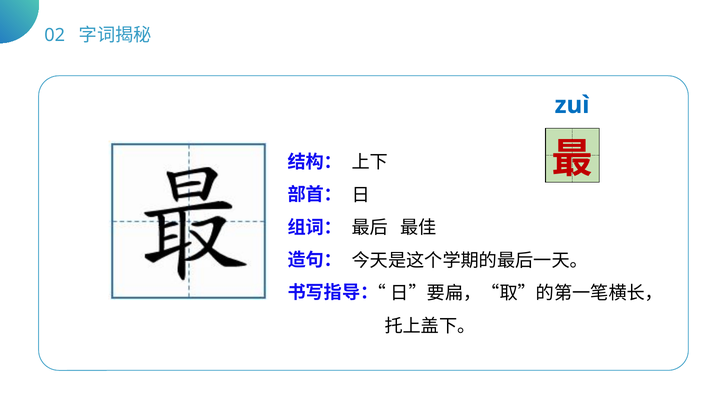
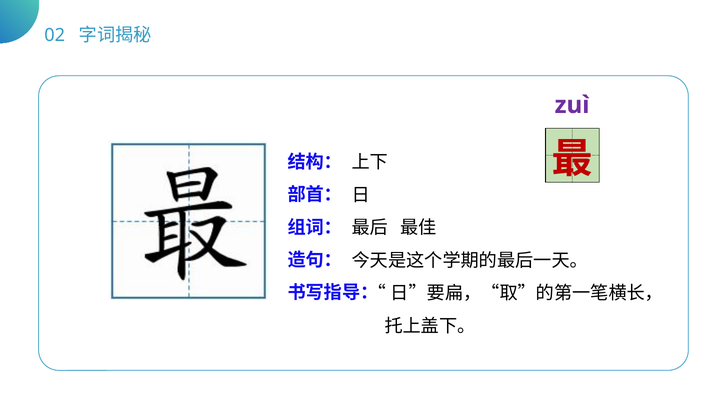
zuì colour: blue -> purple (572, 105)
